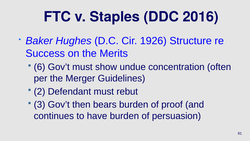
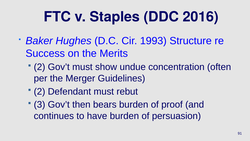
1926: 1926 -> 1993 (153, 41)
6: 6 -> 2 (40, 67)
